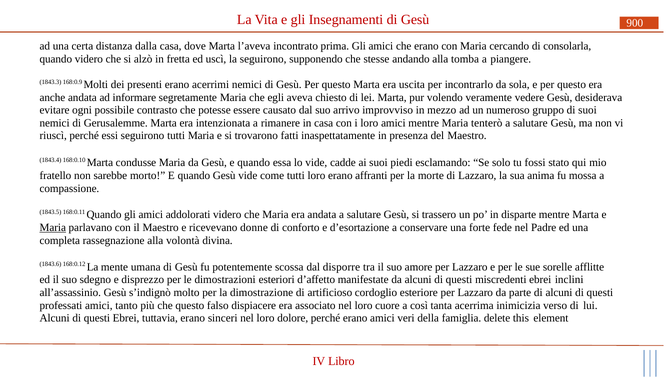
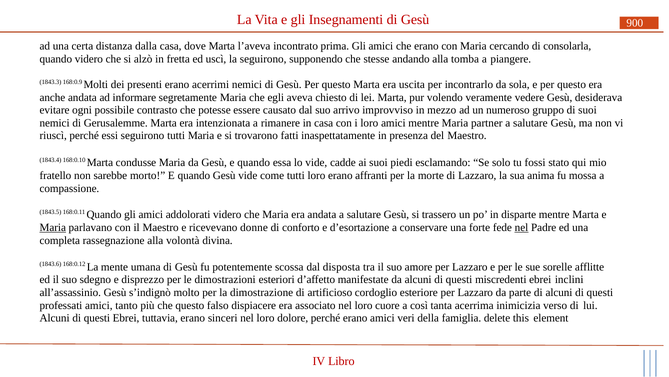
tenterò: tenterò -> partner (487, 123)
nel underline: none -> present (522, 227)
disporre: disporre -> disposta (341, 267)
